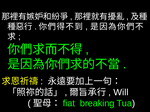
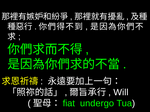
breaking: breaking -> undergo (97, 104)
